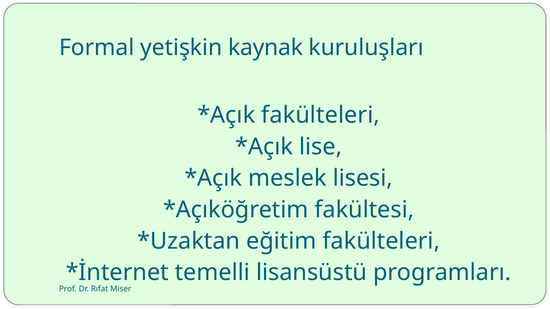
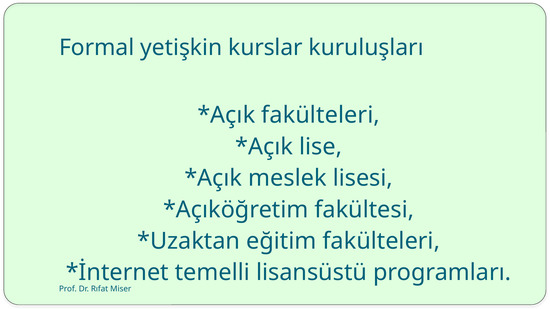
kaynak: kaynak -> kurslar (265, 48)
